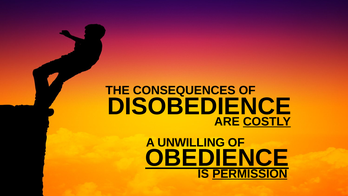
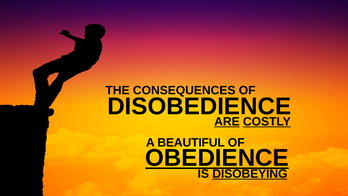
ARE underline: none -> present (227, 121)
UNWILLING: UNWILLING -> BEAUTIFUL (191, 143)
PERMISSION: PERMISSION -> DISOBEYING (250, 174)
